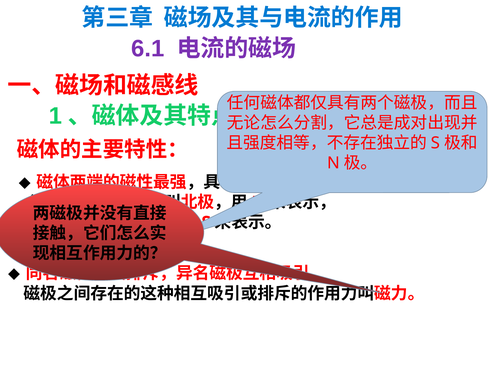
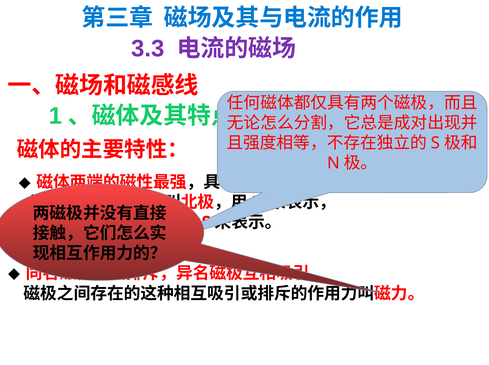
6.1: 6.1 -> 3.3 (148, 49)
